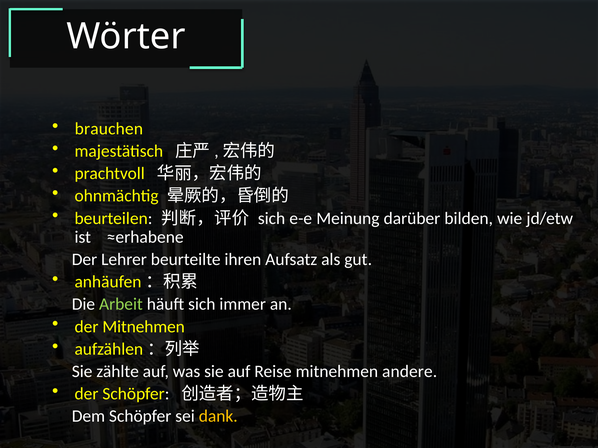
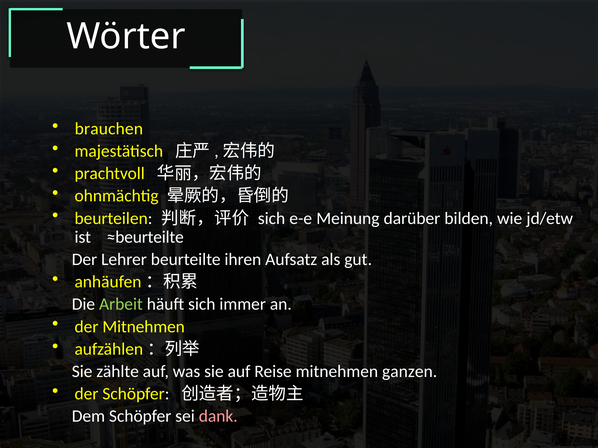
≈erhabene: ≈erhabene -> ≈beurteilte (145, 237)
andere: andere -> ganzen (410, 372)
dank colour: yellow -> pink (218, 417)
